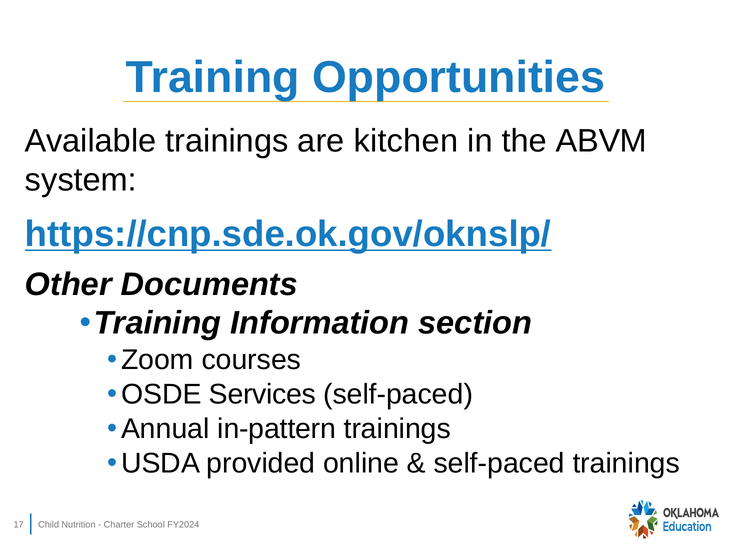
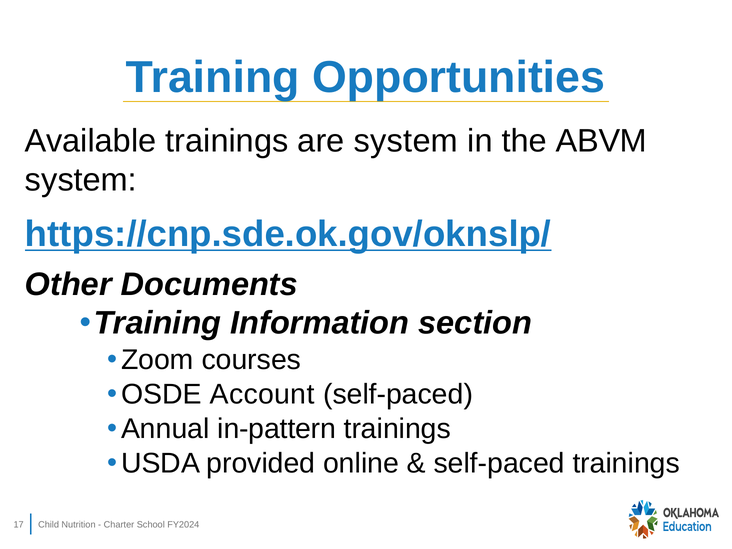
are kitchen: kitchen -> system (406, 141)
Services: Services -> Account (262, 394)
